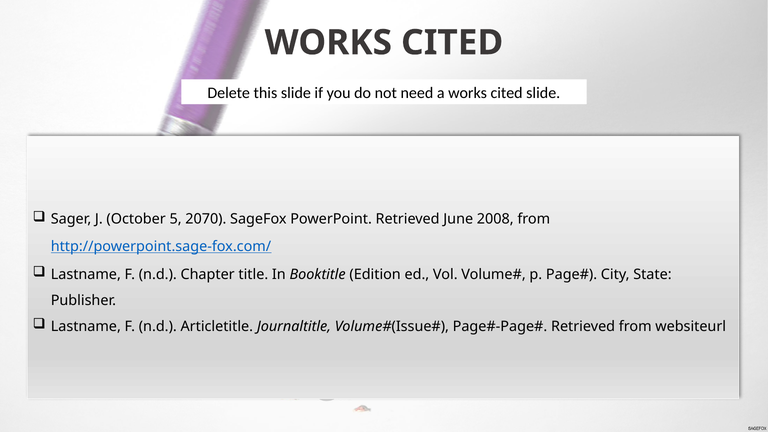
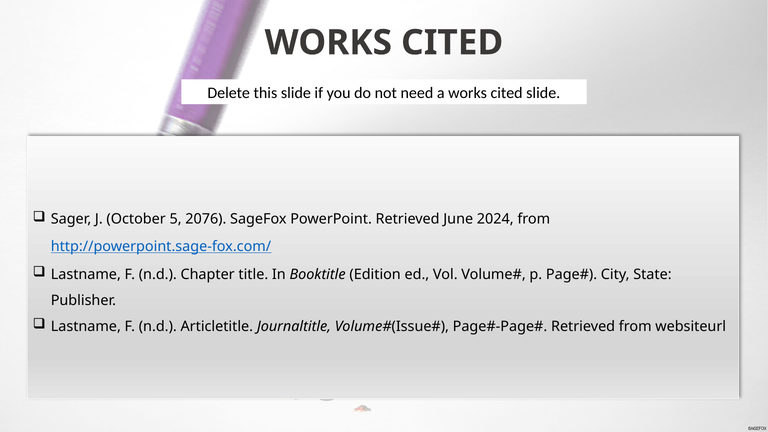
2070: 2070 -> 2076 (206, 219)
2008: 2008 -> 2024 (495, 219)
